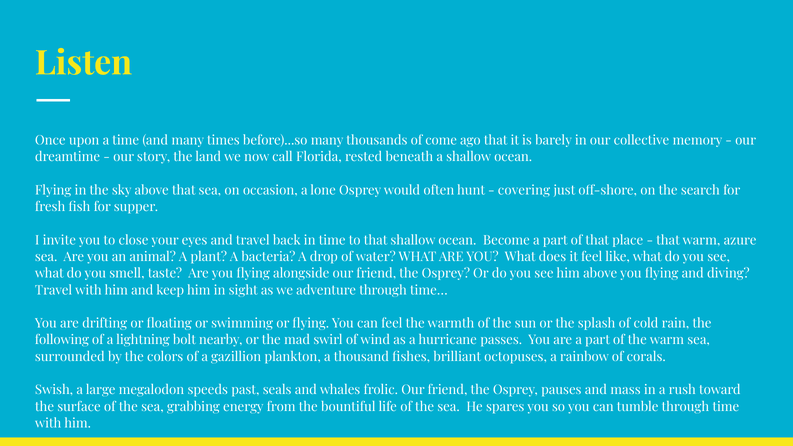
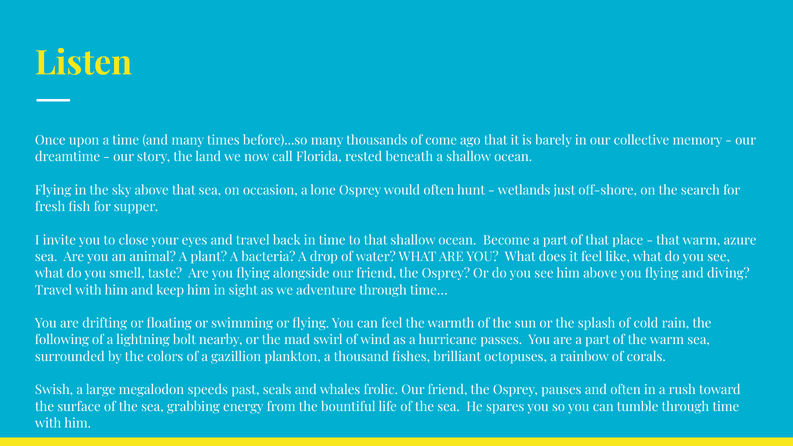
covering: covering -> wetlands (524, 190)
and mass: mass -> often (626, 390)
